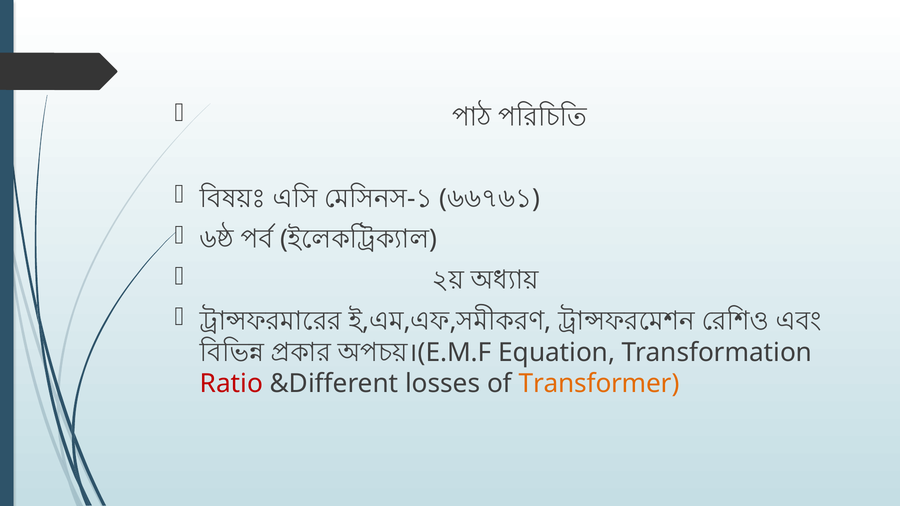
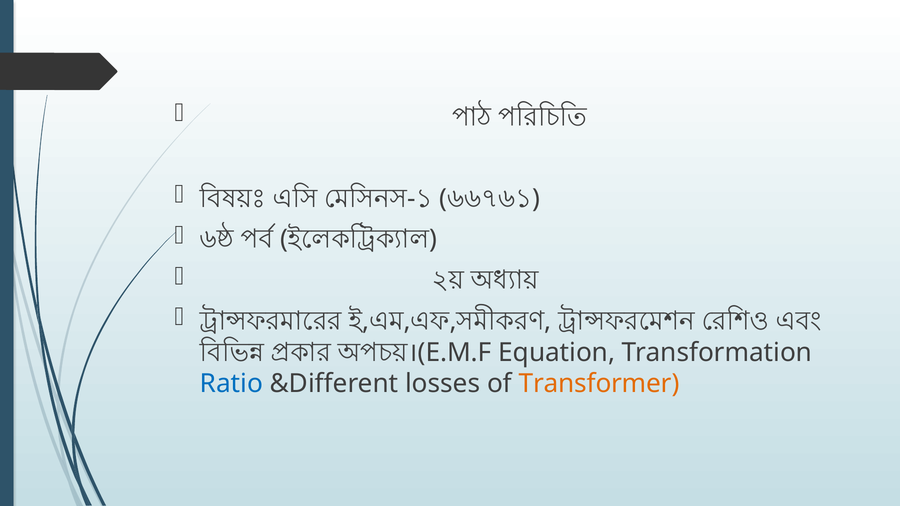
Ratio colour: red -> blue (231, 384)
